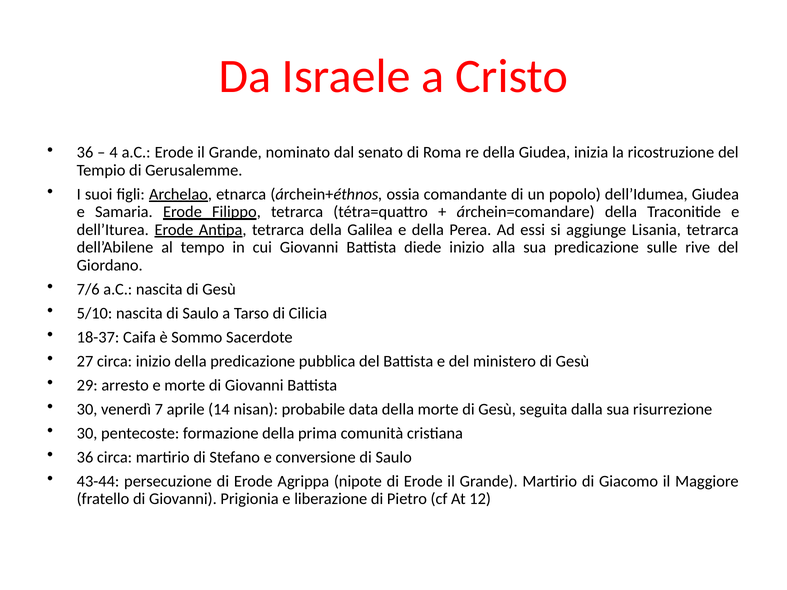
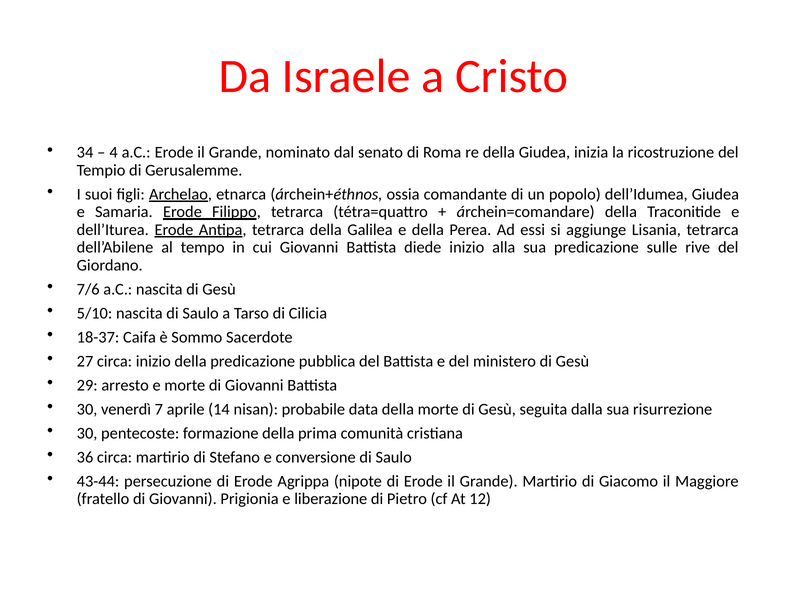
36: 36 -> 34 (85, 153)
